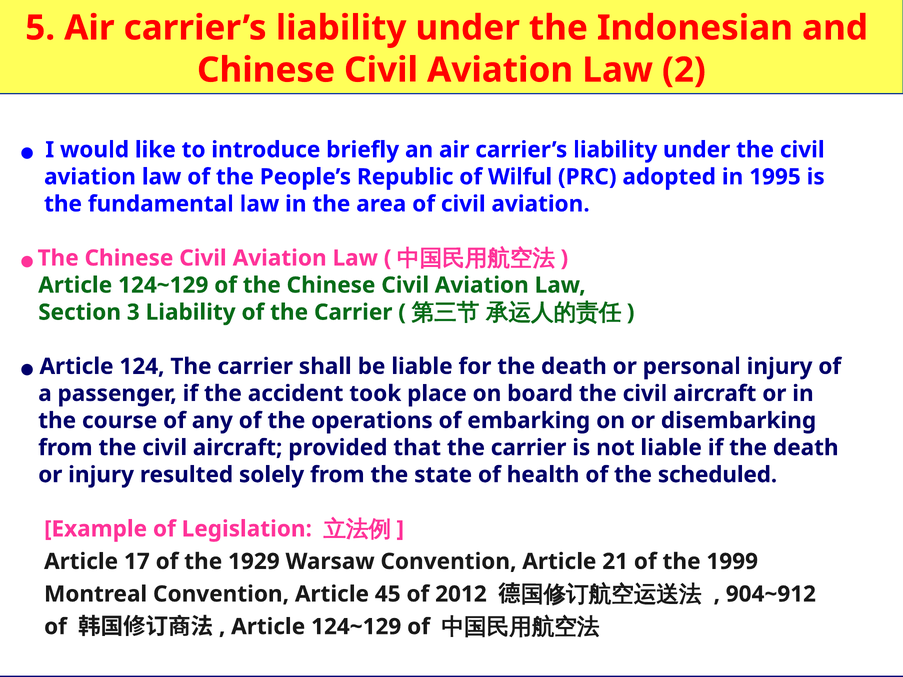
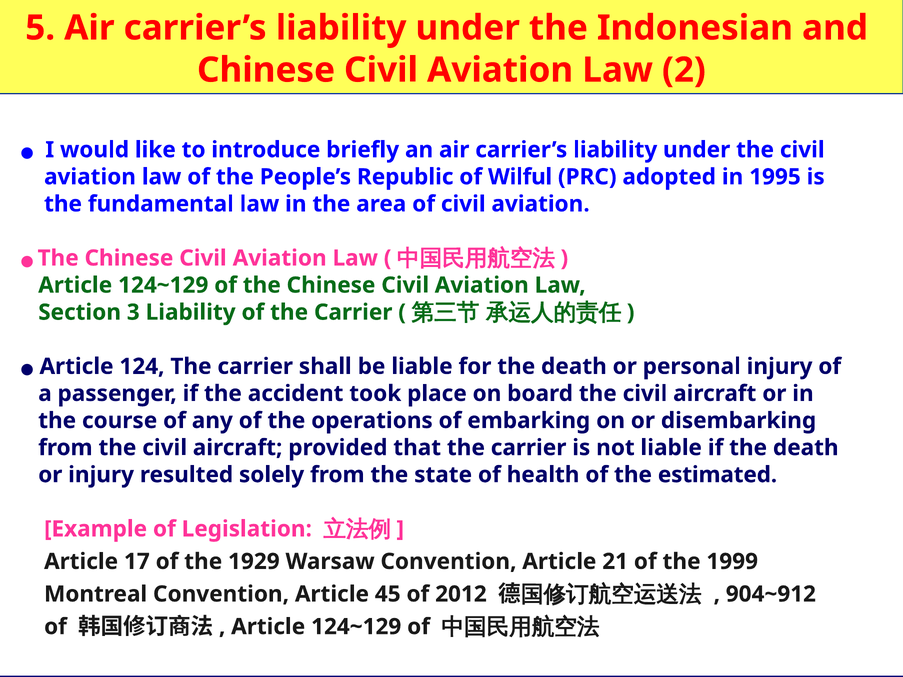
scheduled: scheduled -> estimated (717, 475)
